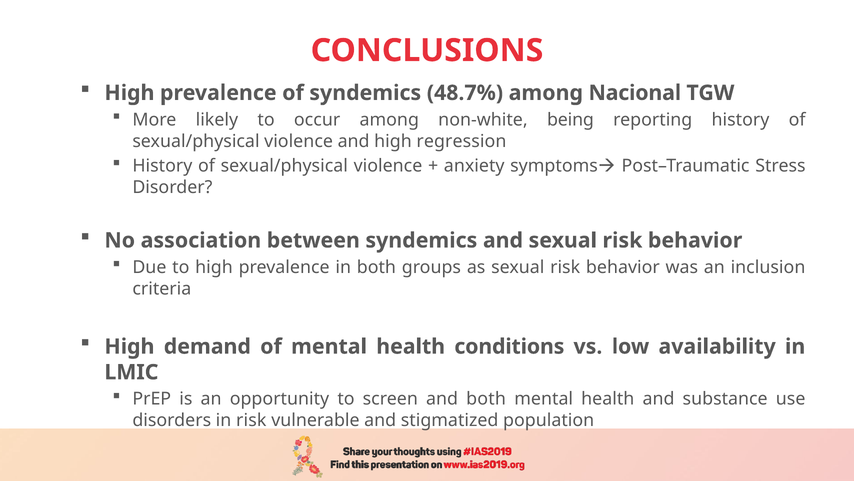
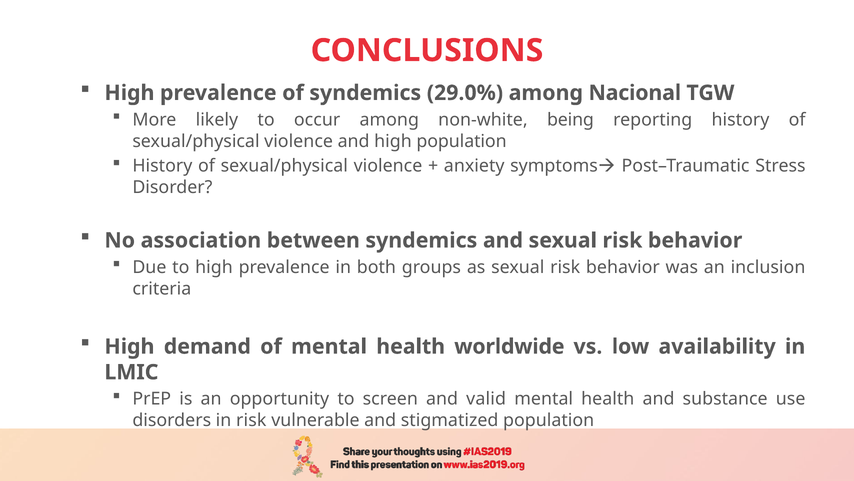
48.7%: 48.7% -> 29.0% (465, 93)
high regression: regression -> population (462, 141)
conditions: conditions -> worldwide (509, 346)
and both: both -> valid (486, 399)
